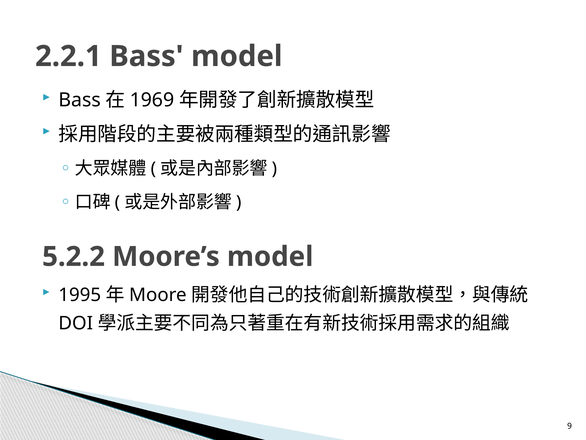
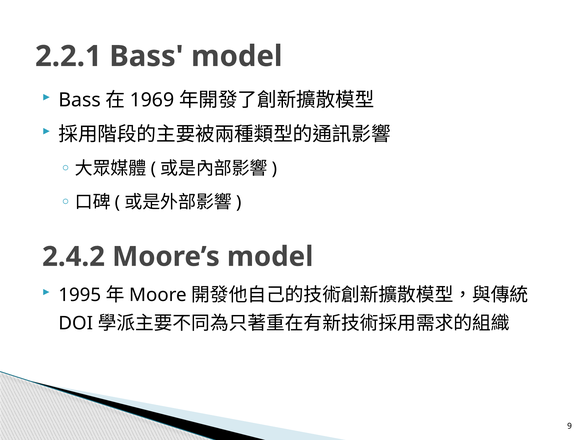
5.2.2: 5.2.2 -> 2.4.2 (74, 256)
